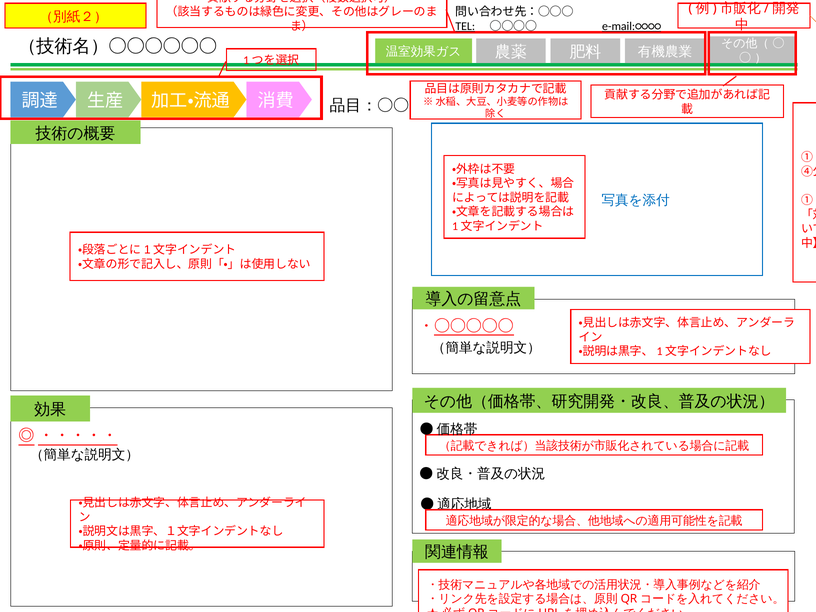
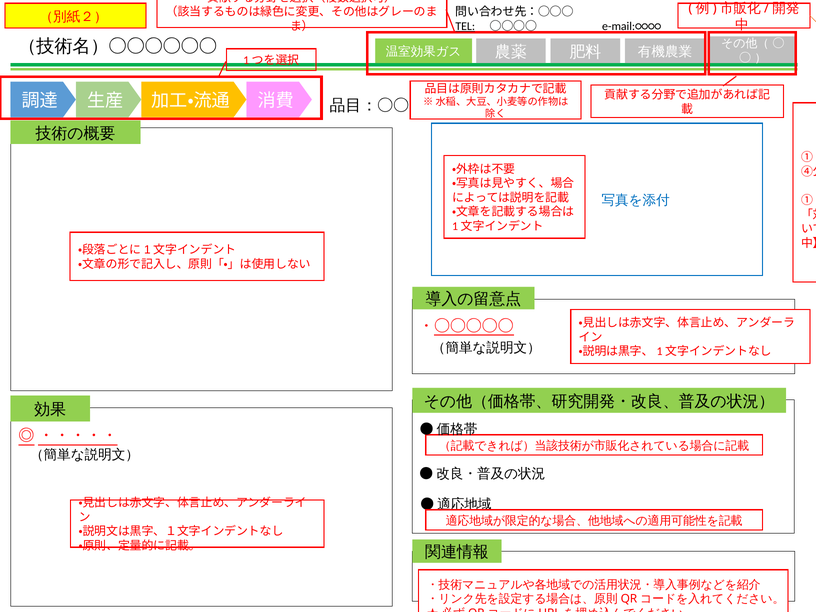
e-mail:○○○○ underline: present -> none (632, 26)
